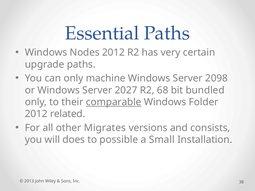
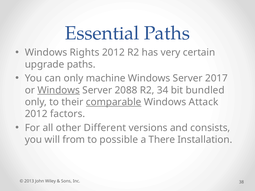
Nodes: Nodes -> Rights (85, 53)
2098: 2098 -> 2017 (216, 78)
Windows underline: none -> present (59, 90)
2027: 2027 -> 2088 (126, 90)
68: 68 -> 34 (163, 90)
Folder: Folder -> Attack (204, 102)
related: related -> factors (68, 114)
Migrates: Migrates -> Different (105, 128)
does: does -> from (74, 140)
Small: Small -> There (162, 140)
